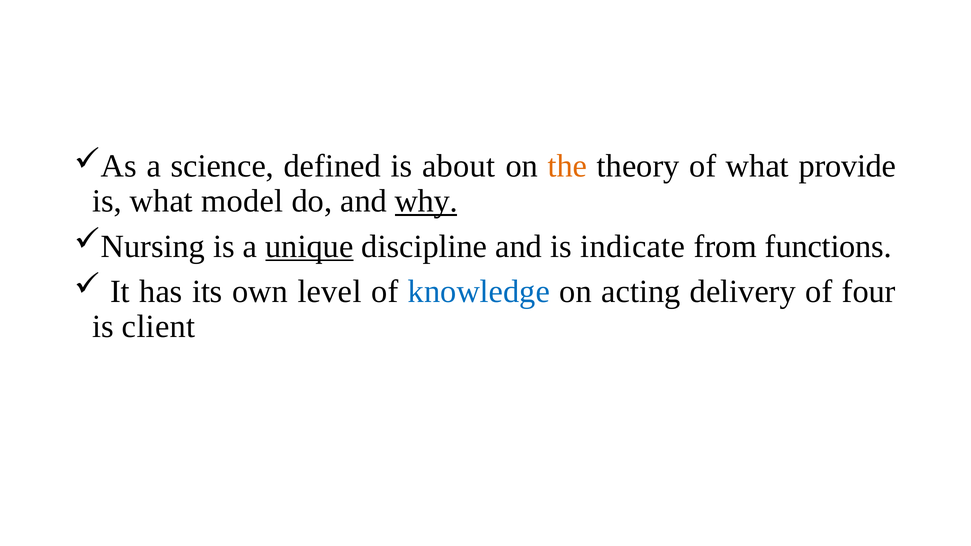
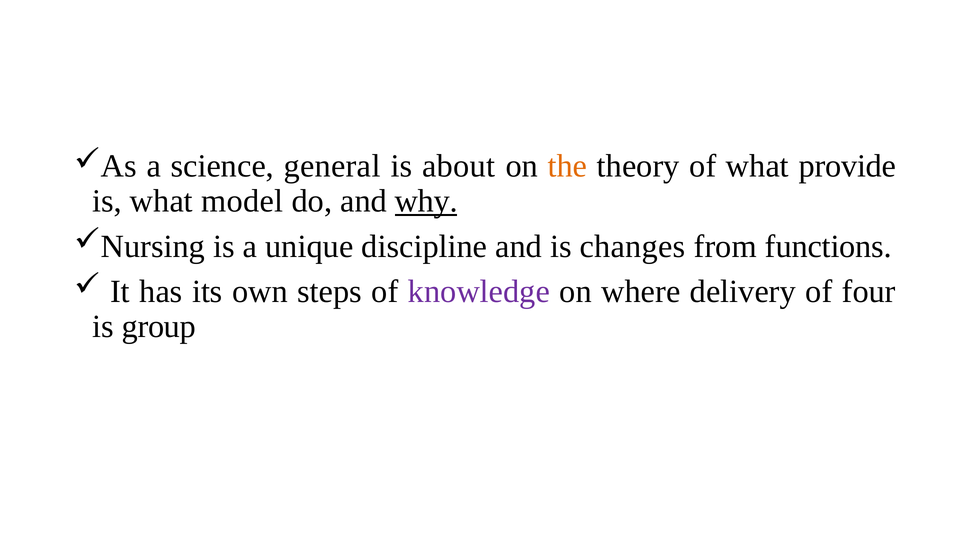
defined: defined -> general (332, 166)
unique underline: present -> none (309, 246)
indicate: indicate -> changes (633, 246)
level: level -> steps (330, 292)
knowledge colour: blue -> purple (479, 292)
acting: acting -> where (641, 292)
client: client -> group (159, 326)
